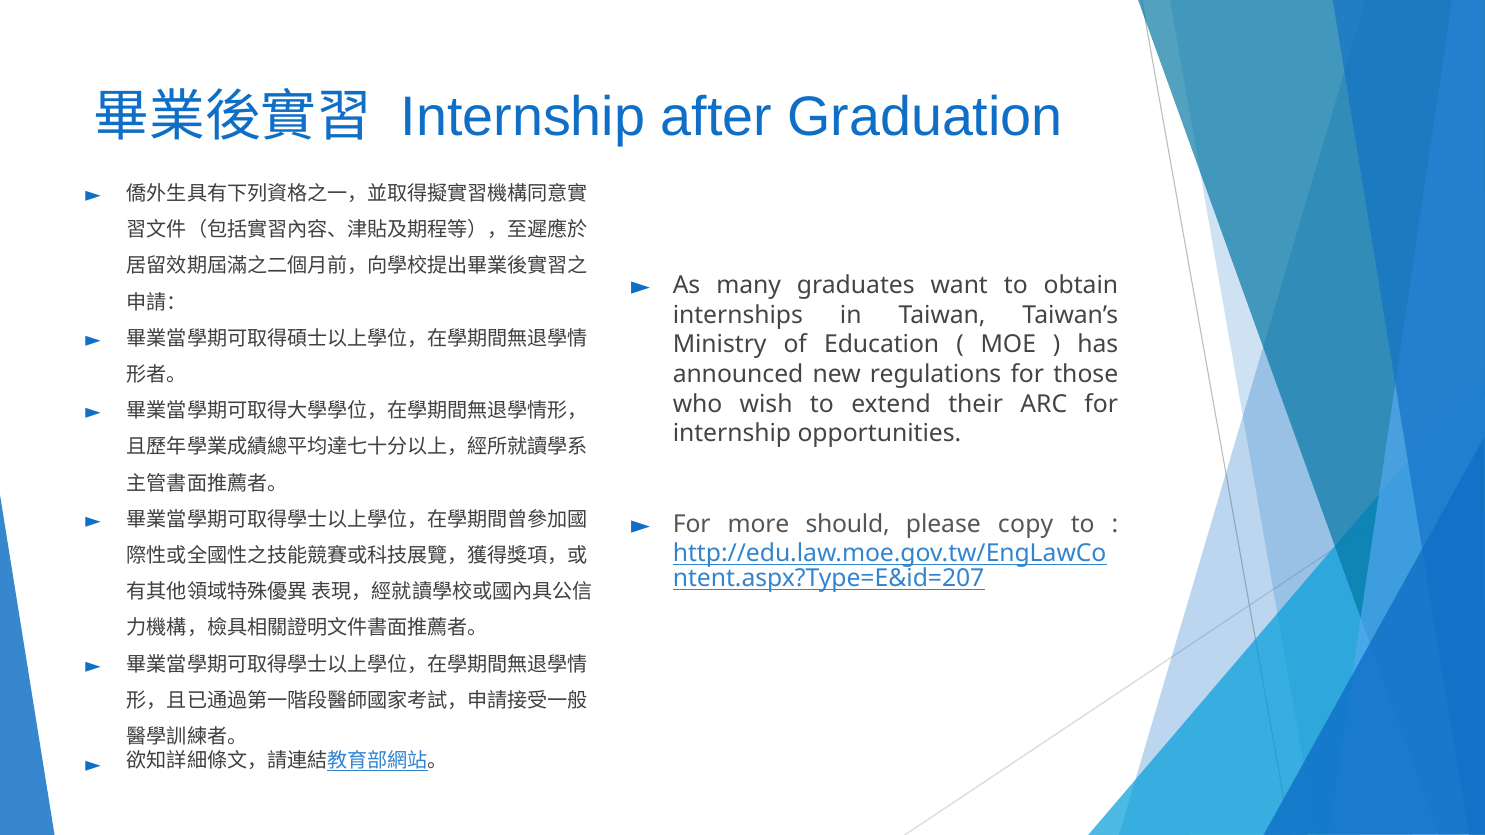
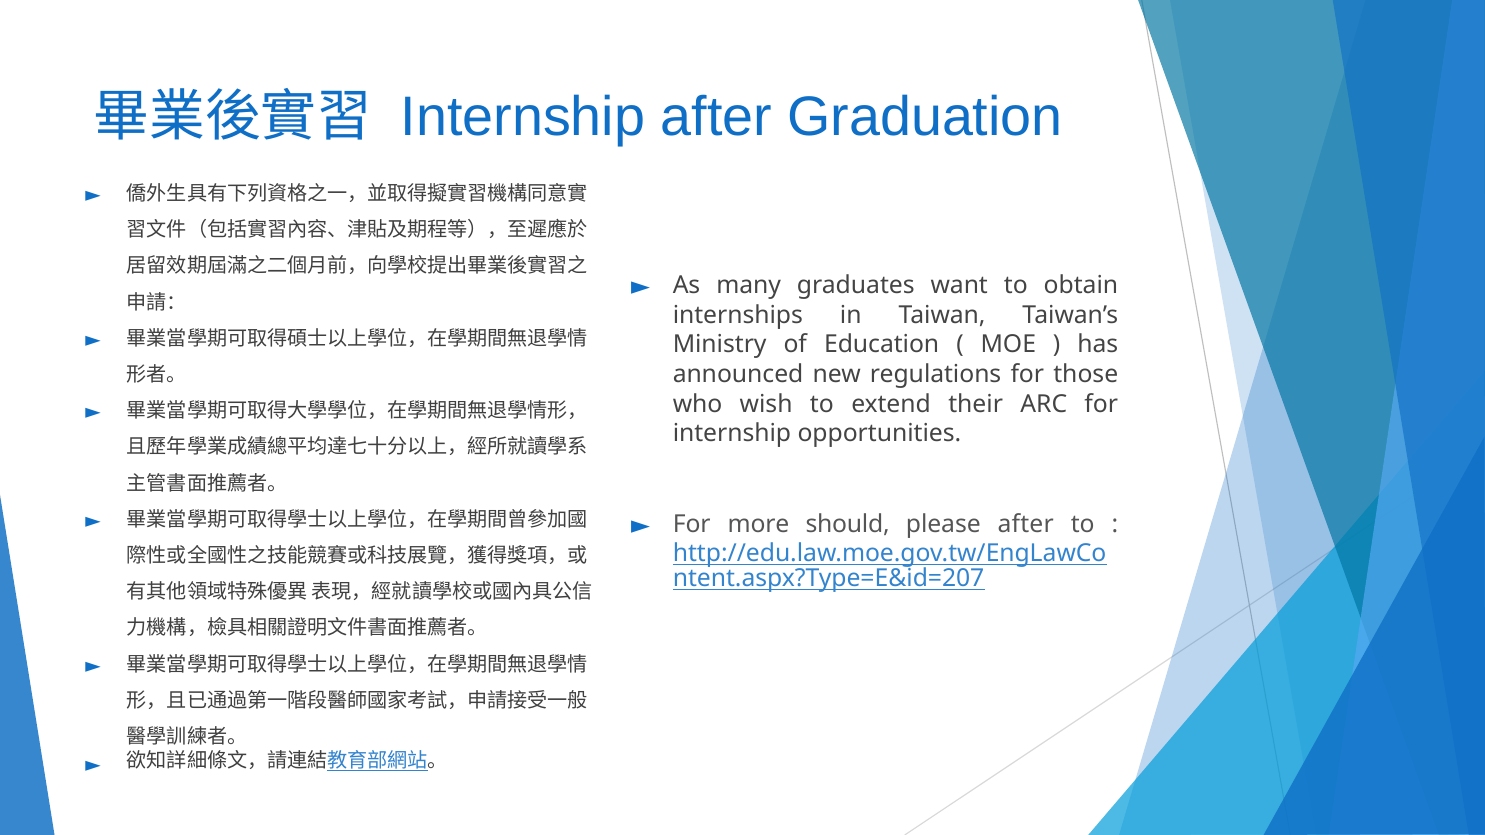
please copy: copy -> after (1026, 524)
